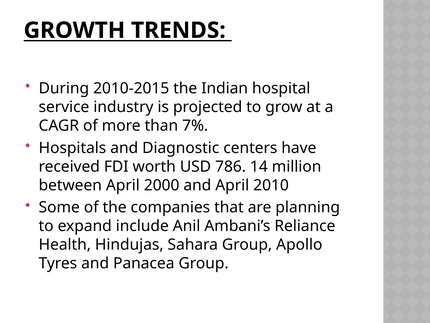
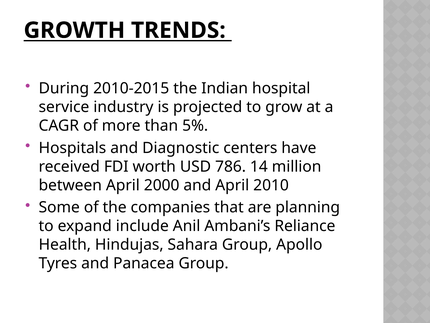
7%: 7% -> 5% (195, 125)
